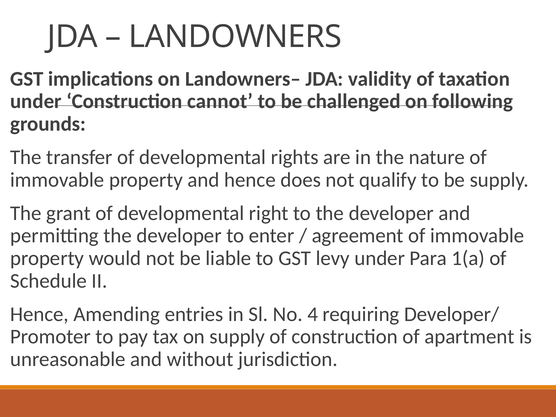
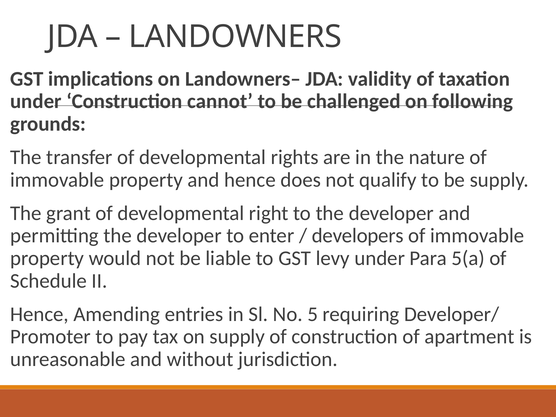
agreement: agreement -> developers (358, 236)
1(a: 1(a -> 5(a (468, 258)
4: 4 -> 5 (313, 314)
